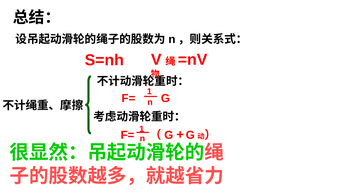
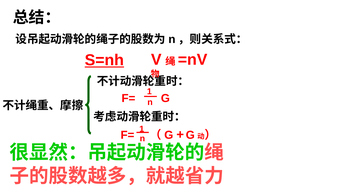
S=nh underline: none -> present (104, 60)
